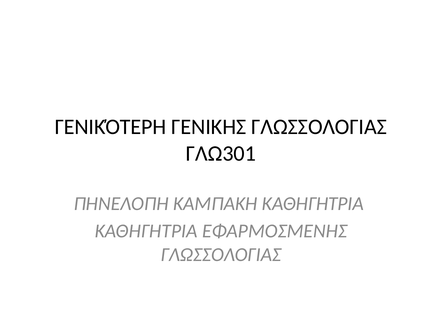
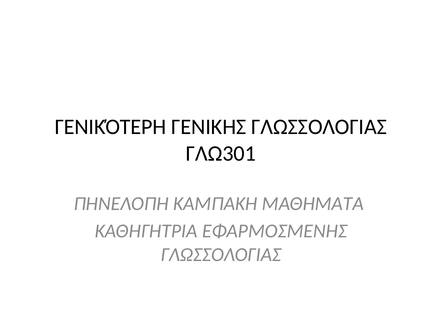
ΚΑΜΠΑΚΗ ΚΑΘΗΓΗΤΡΙΑ: ΚΑΘΗΓΗΤΡΙΑ -> ΜΑΘΗΜΑΤΑ (313, 203)
